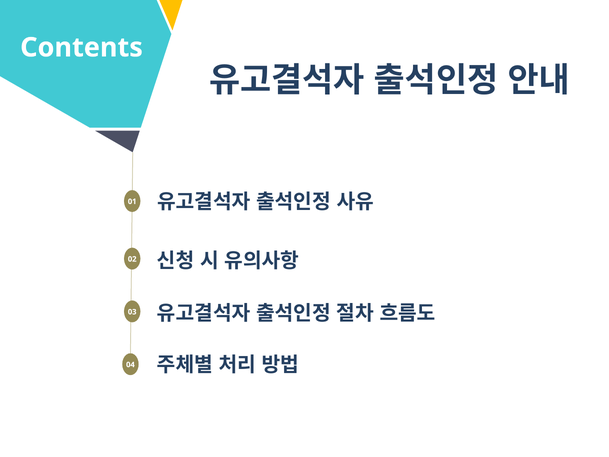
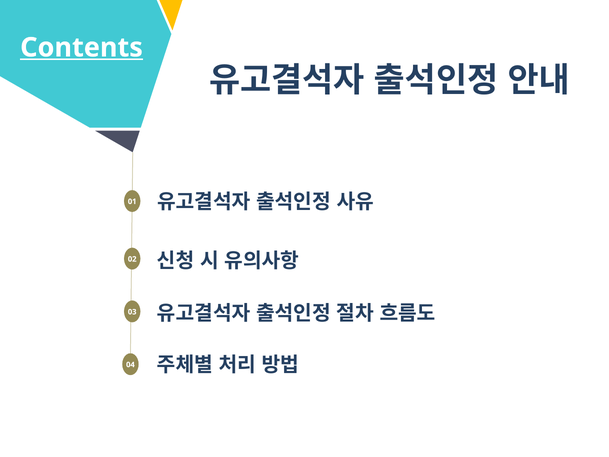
Contents underline: none -> present (82, 48)
